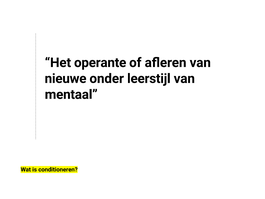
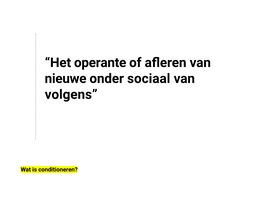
leerstijl: leerstijl -> sociaal (149, 78)
mentaal: mentaal -> volgens (71, 94)
